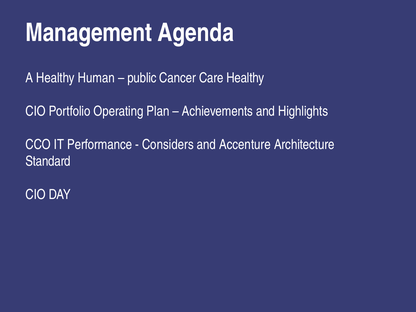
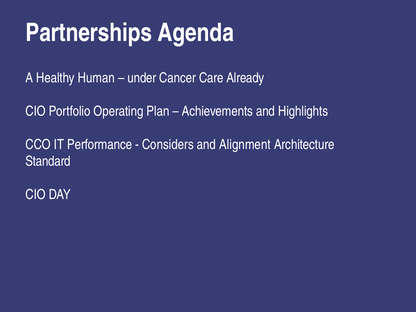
Management: Management -> Partnerships (89, 33)
public: public -> under (142, 78)
Care Healthy: Healthy -> Already (245, 78)
Accenture: Accenture -> Alignment (245, 145)
